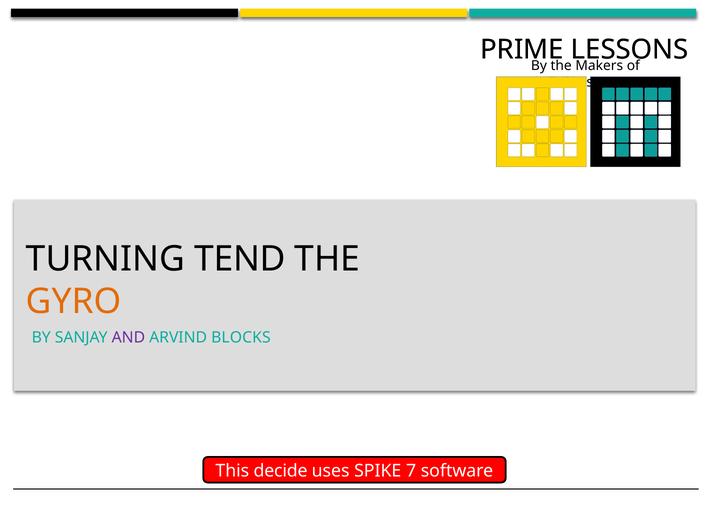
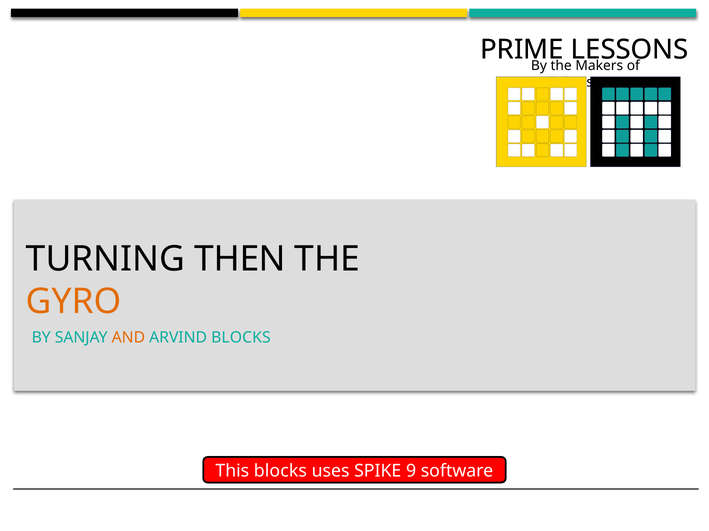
TEND: TEND -> THEN (240, 259)
AND colour: purple -> orange (128, 338)
This decide: decide -> blocks (280, 472)
7: 7 -> 9 (411, 472)
